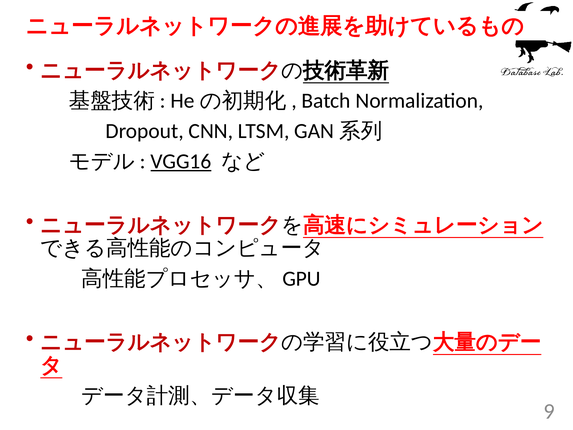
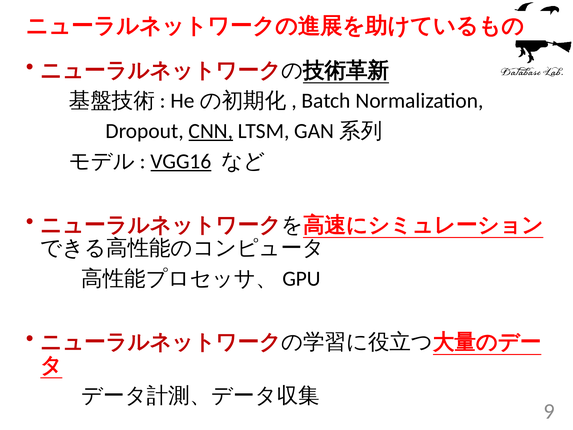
CNN underline: none -> present (211, 131)
